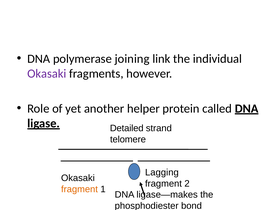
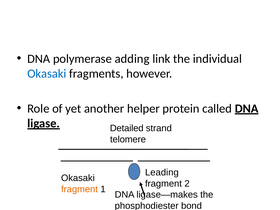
joining: joining -> adding (132, 59)
Okasaki colour: purple -> blue (47, 74)
Lagging: Lagging -> Leading (162, 172)
